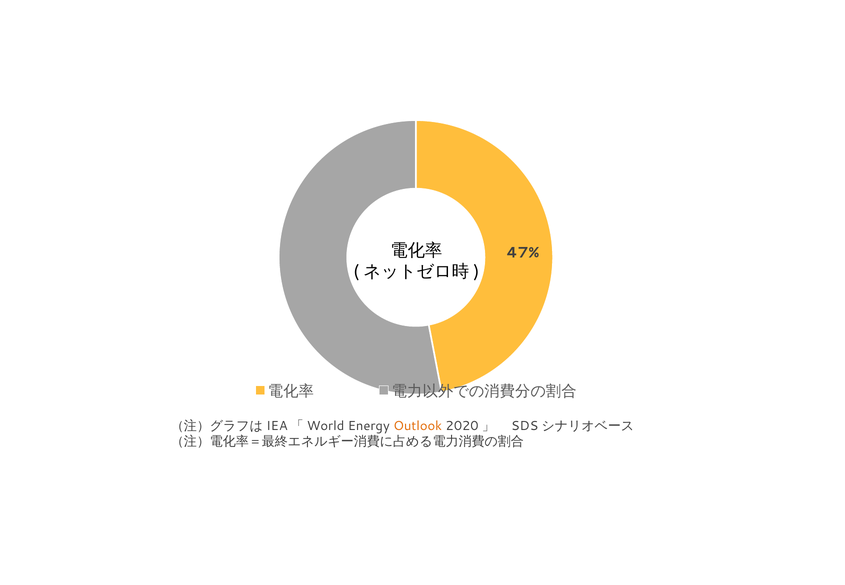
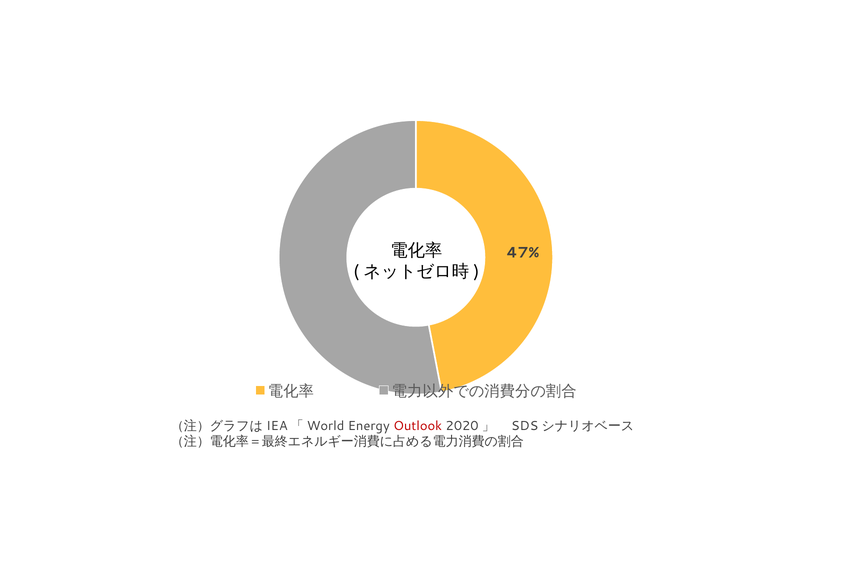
Outlook colour: orange -> red (418, 426)
